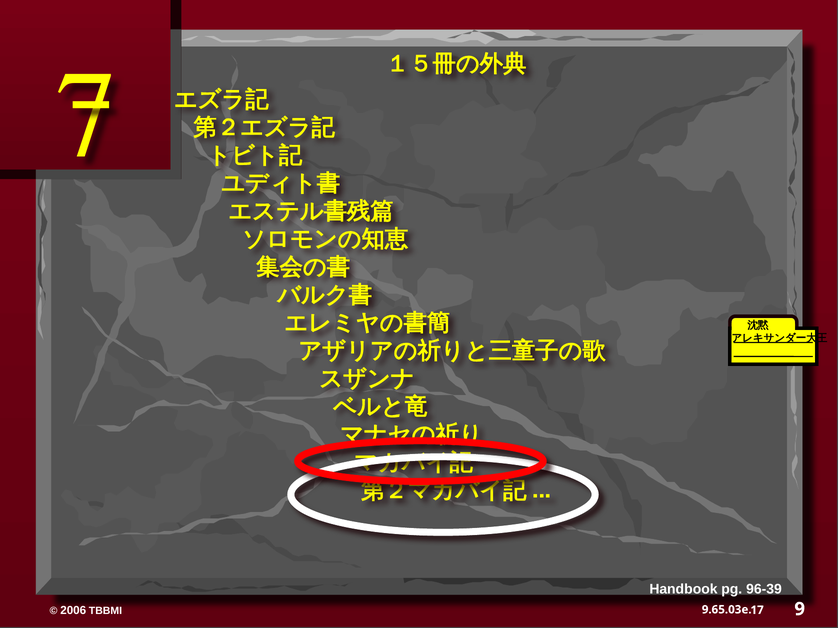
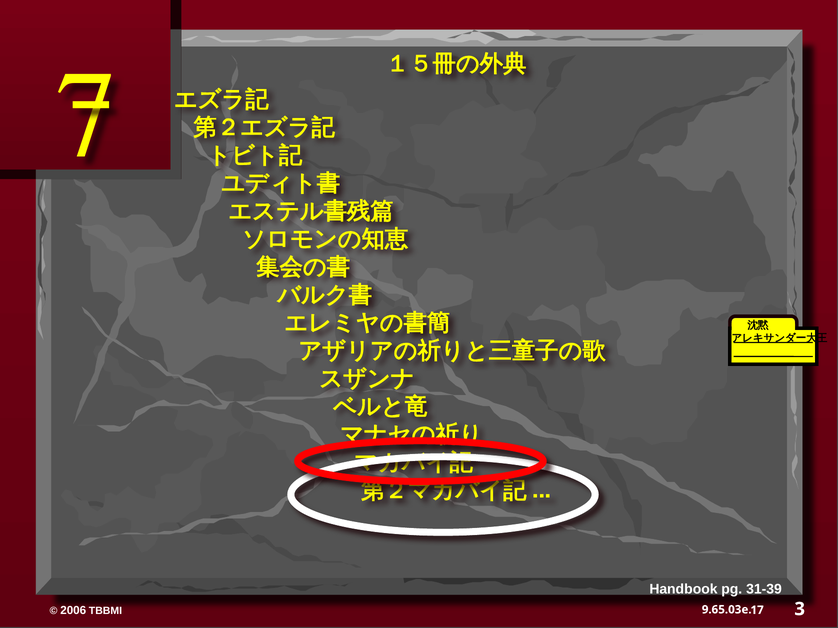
96-39: 96-39 -> 31-39 (764, 590)
9: 9 -> 3 (800, 610)
